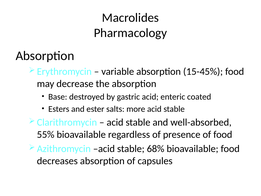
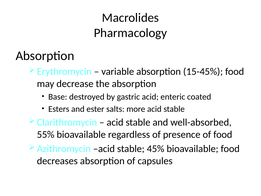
68%: 68% -> 45% (156, 149)
